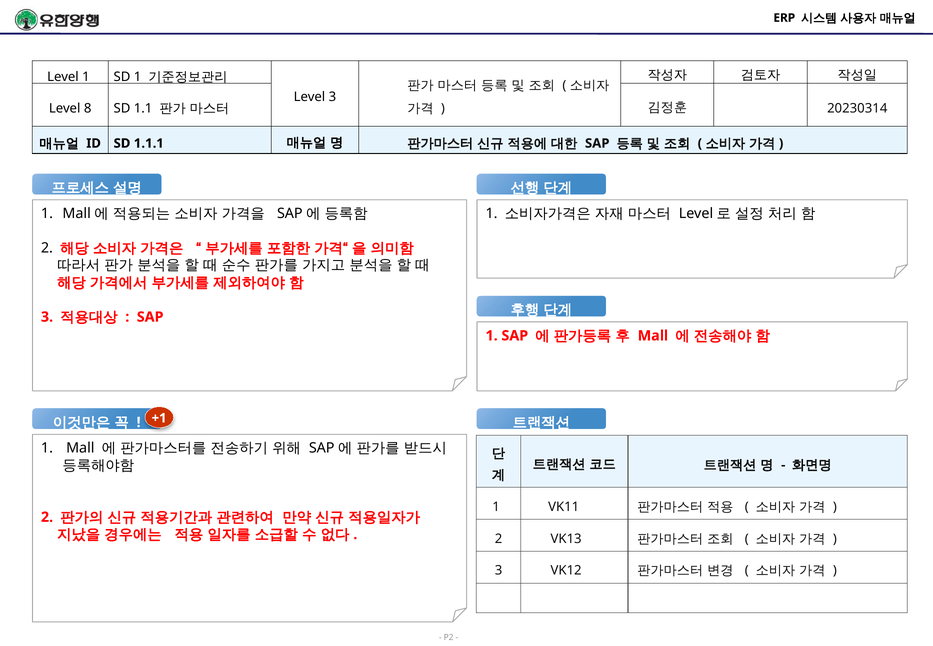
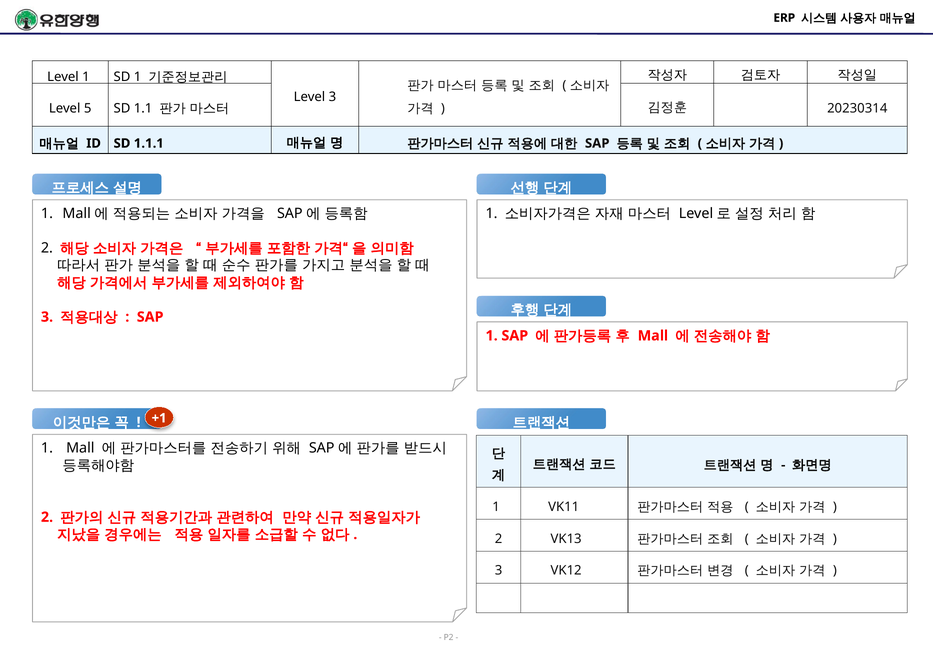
8: 8 -> 5 (88, 108)
